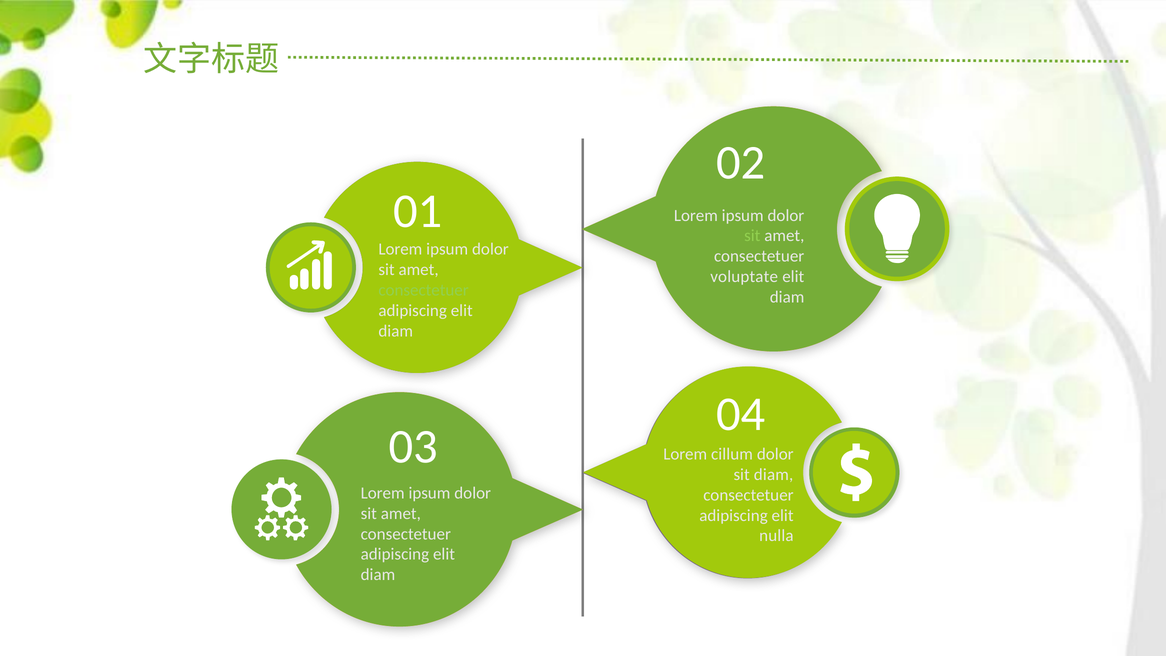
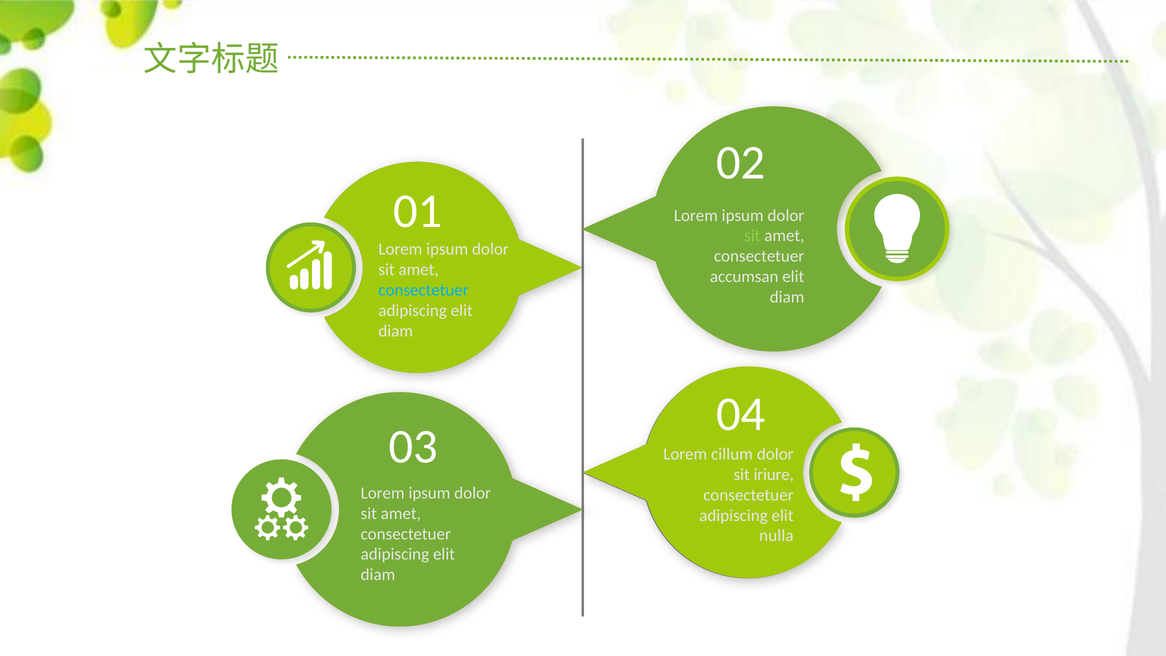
voluptate: voluptate -> accumsan (744, 277)
consectetuer colour: light green -> light blue (424, 290)
sit diam: diam -> iriure (774, 474)
